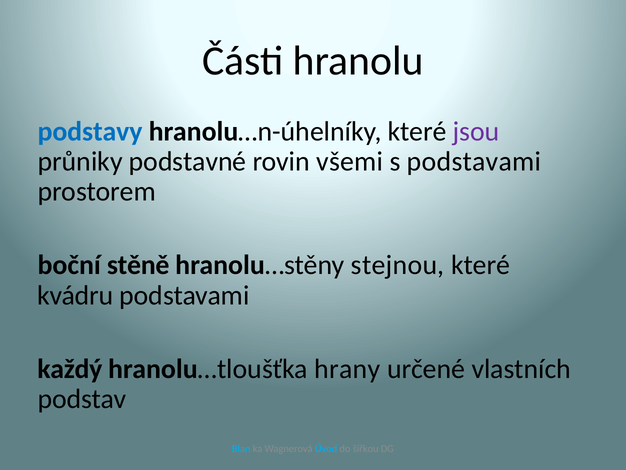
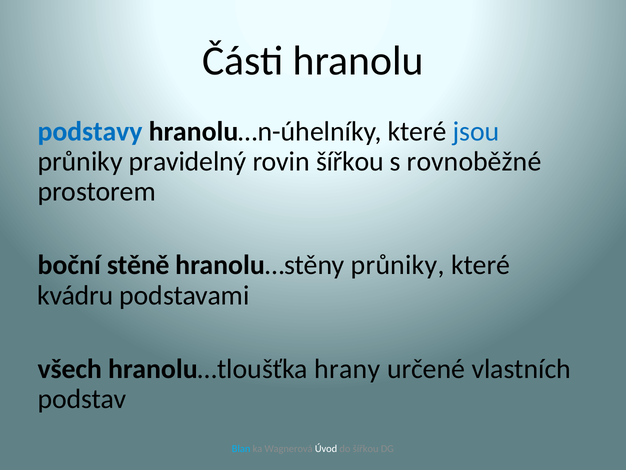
jsou colour: purple -> blue (476, 131)
podstavné: podstavné -> pravidelný (188, 161)
rovin všemi: všemi -> šířkou (350, 161)
s podstavami: podstavami -> rovnoběžné (474, 161)
hranolu…stěny stejnou: stejnou -> průniky (398, 265)
každý: každý -> všech (70, 368)
Úvod colour: light blue -> white (326, 448)
